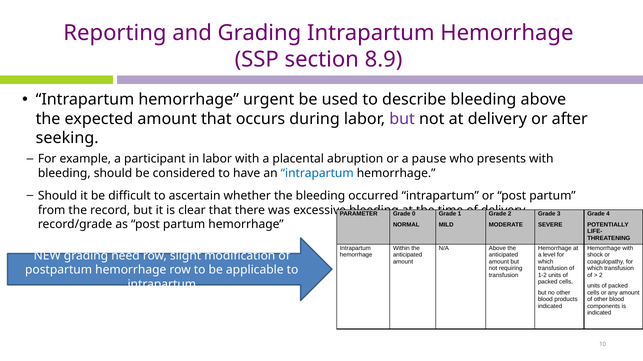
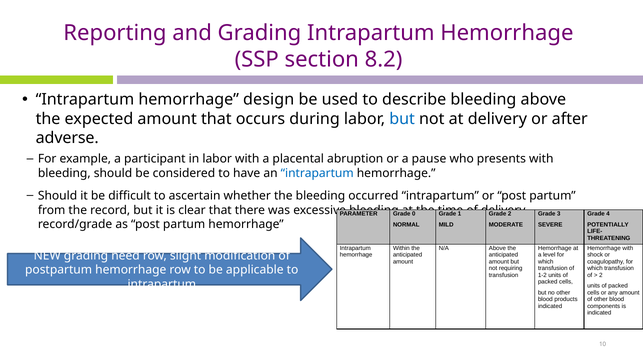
8.9: 8.9 -> 8.2 (384, 59)
urgent: urgent -> design (269, 100)
but colour: purple -> blue (402, 119)
seeking: seeking -> adverse (67, 138)
